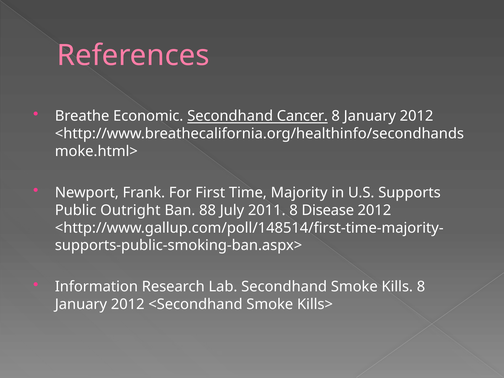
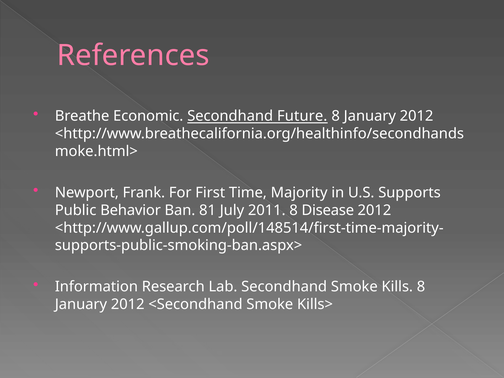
Cancer: Cancer -> Future (302, 116)
Outright: Outright -> Behavior (131, 210)
88: 88 -> 81 (208, 210)
